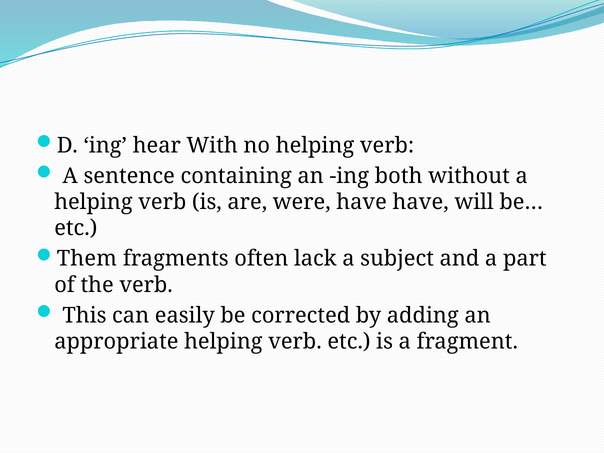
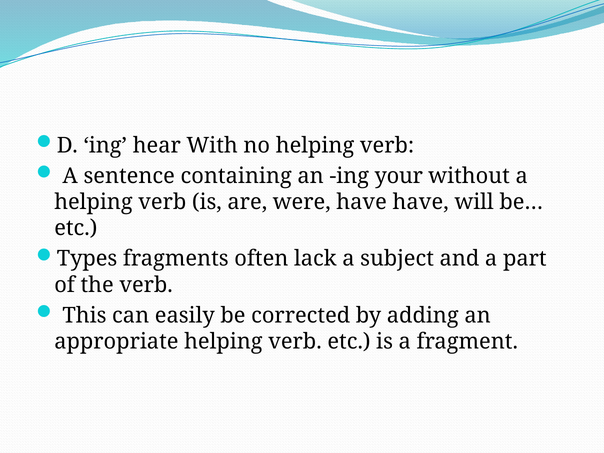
both: both -> your (399, 176)
Them: Them -> Types (87, 259)
